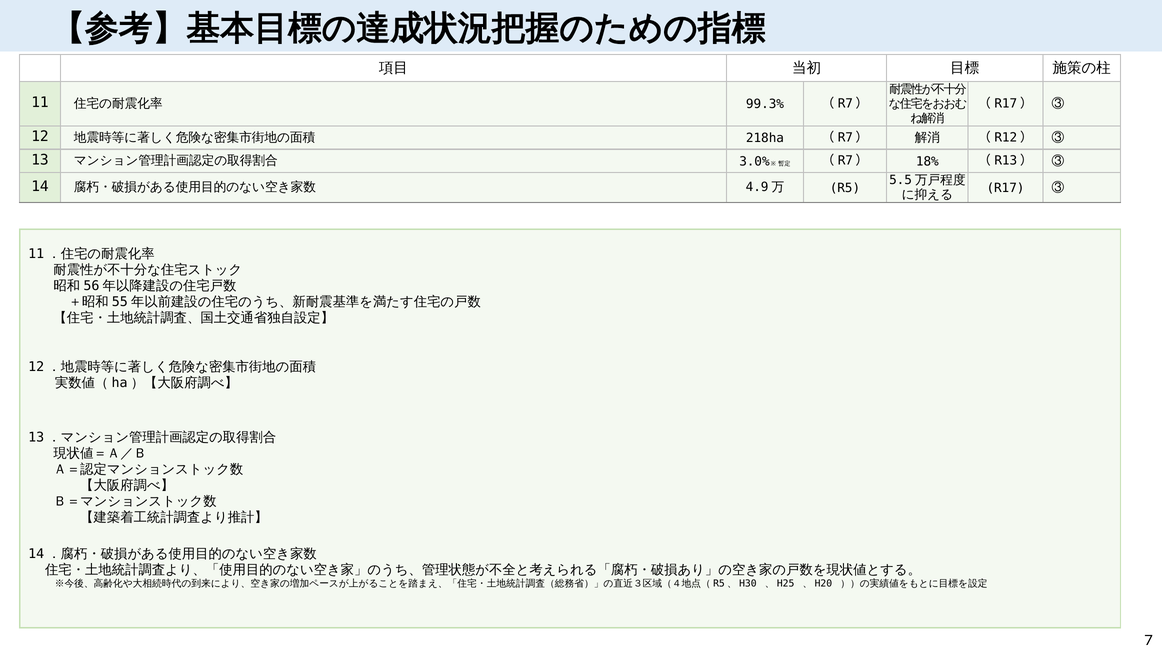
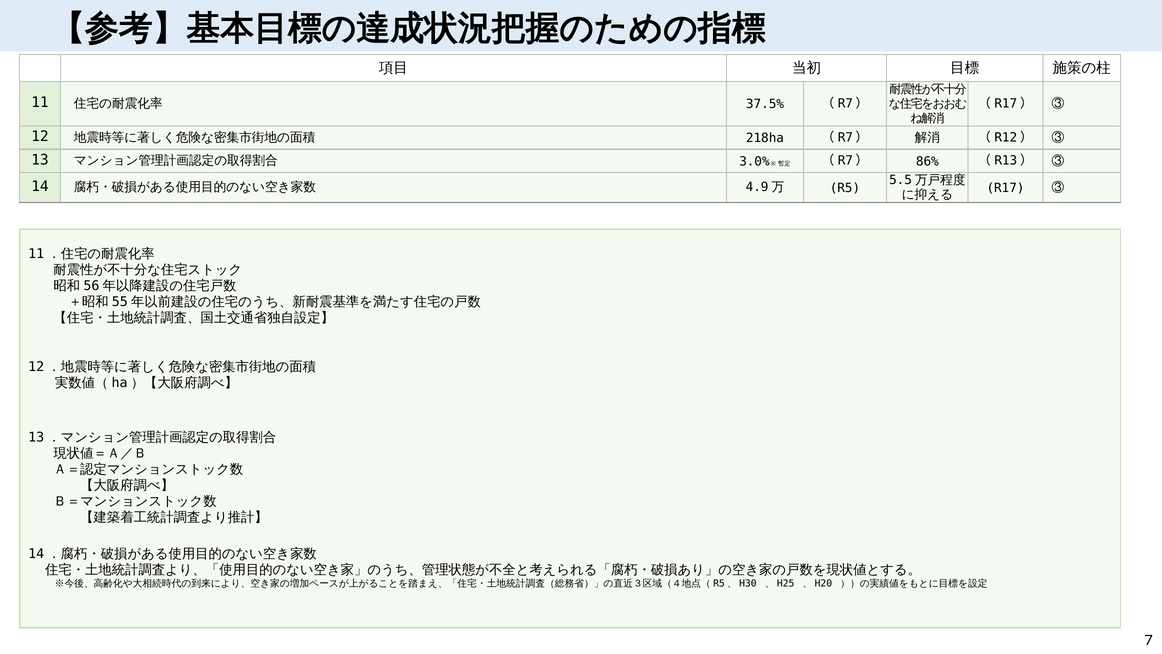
99.3%: 99.3% -> 37.5% (765, 104)
18%: 18% -> 86% (927, 161)
